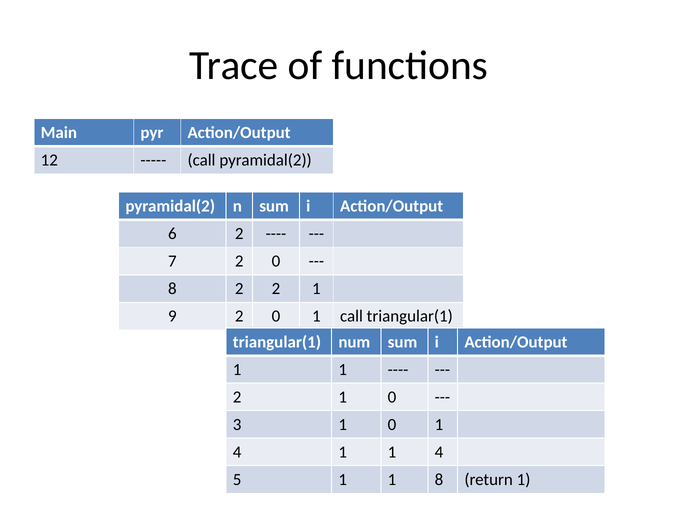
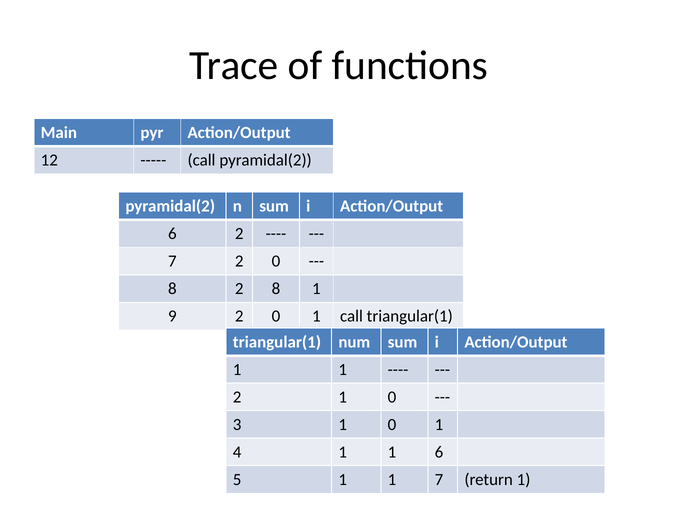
2 2: 2 -> 8 (276, 289)
1 1 4: 4 -> 6 (439, 452)
1 8: 8 -> 7 (439, 479)
